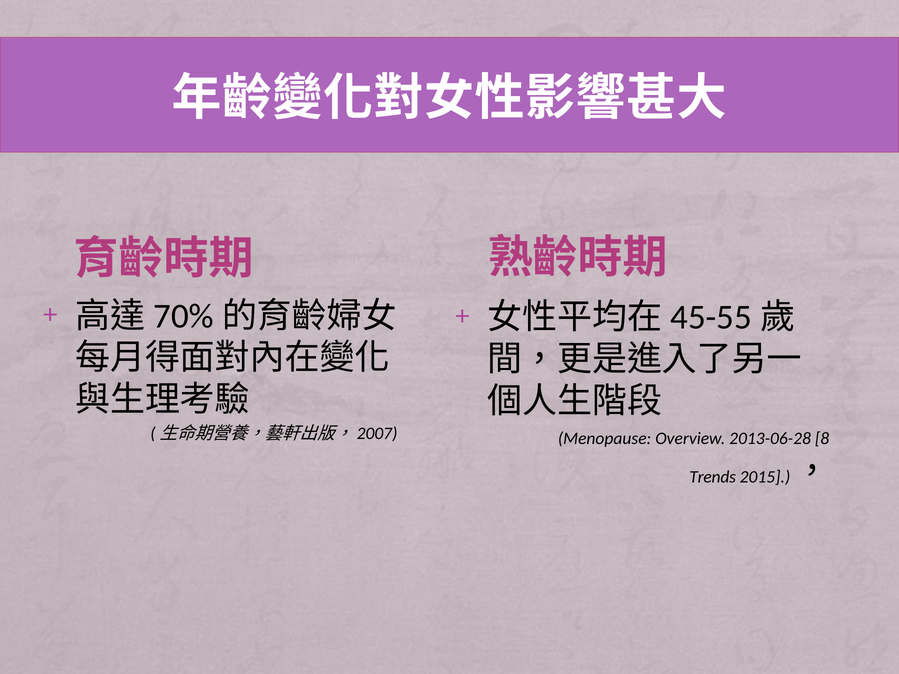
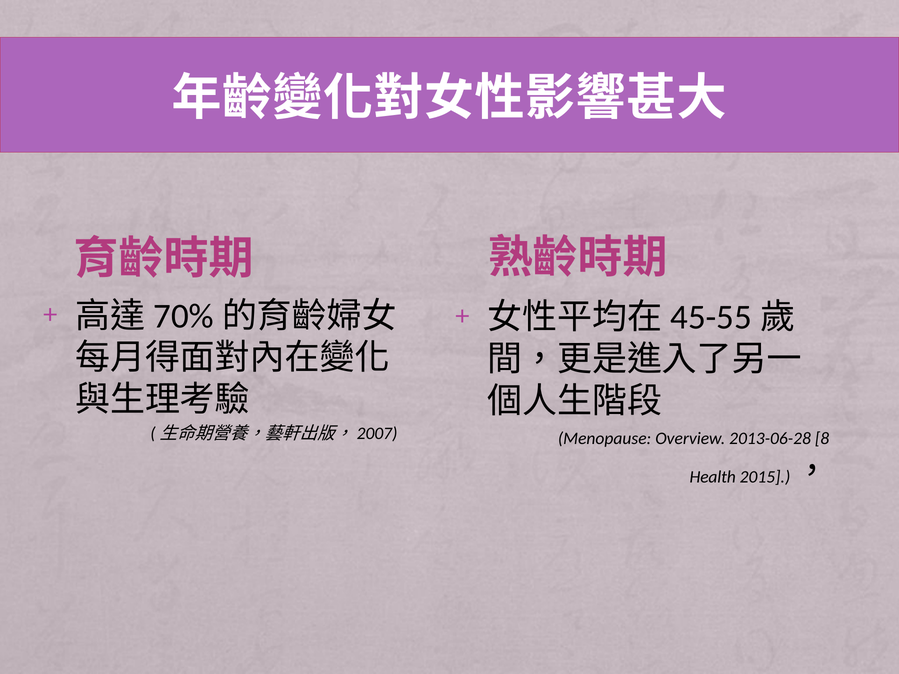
Trends: Trends -> Health (713, 477)
